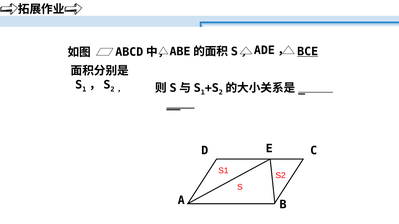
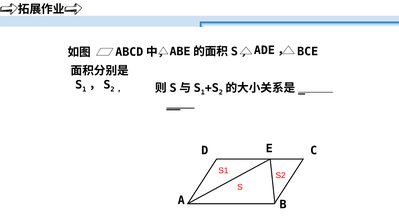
BCE underline: present -> none (308, 52)
